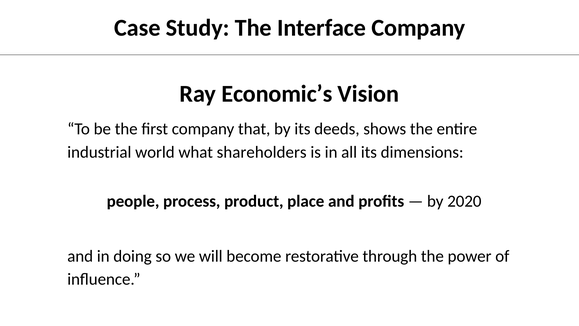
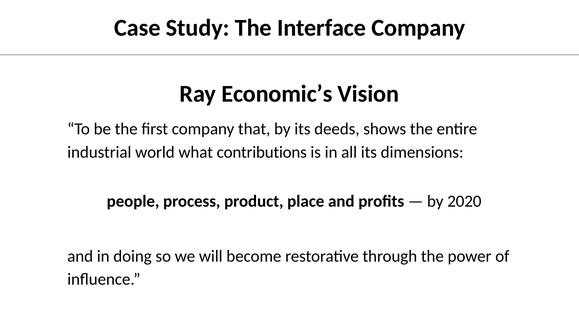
shareholders: shareholders -> contributions (262, 152)
